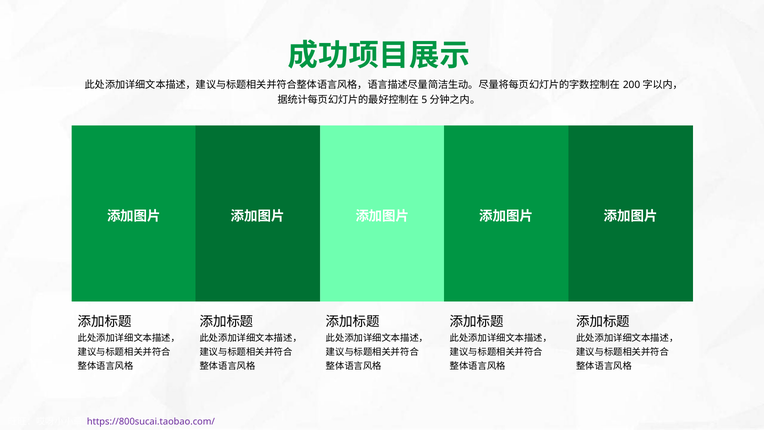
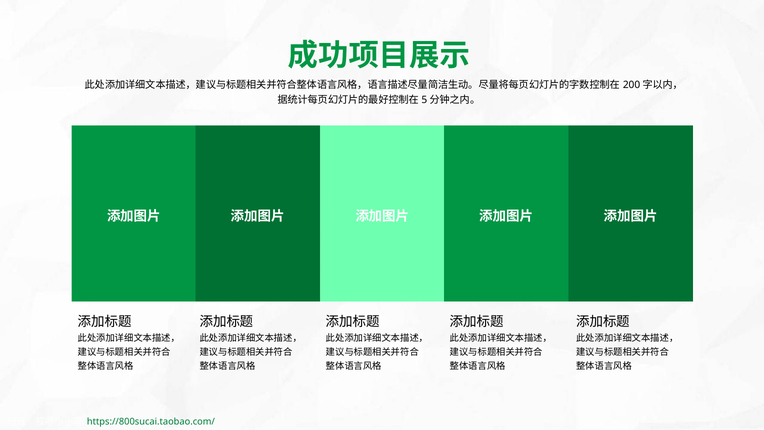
https://800sucai.taobao.com/ colour: purple -> green (151, 422)
